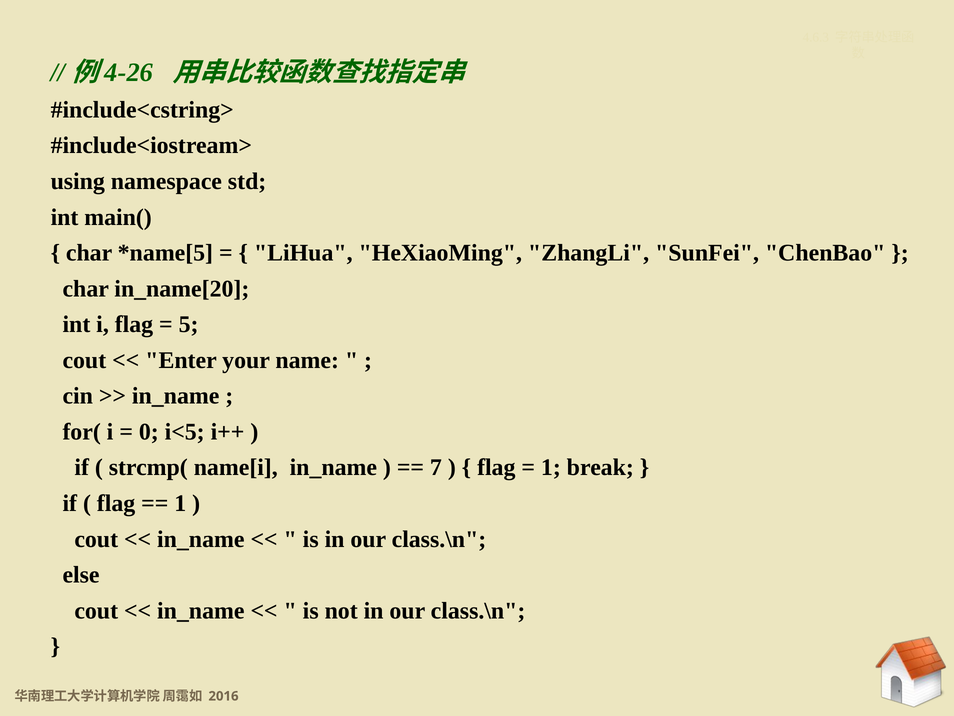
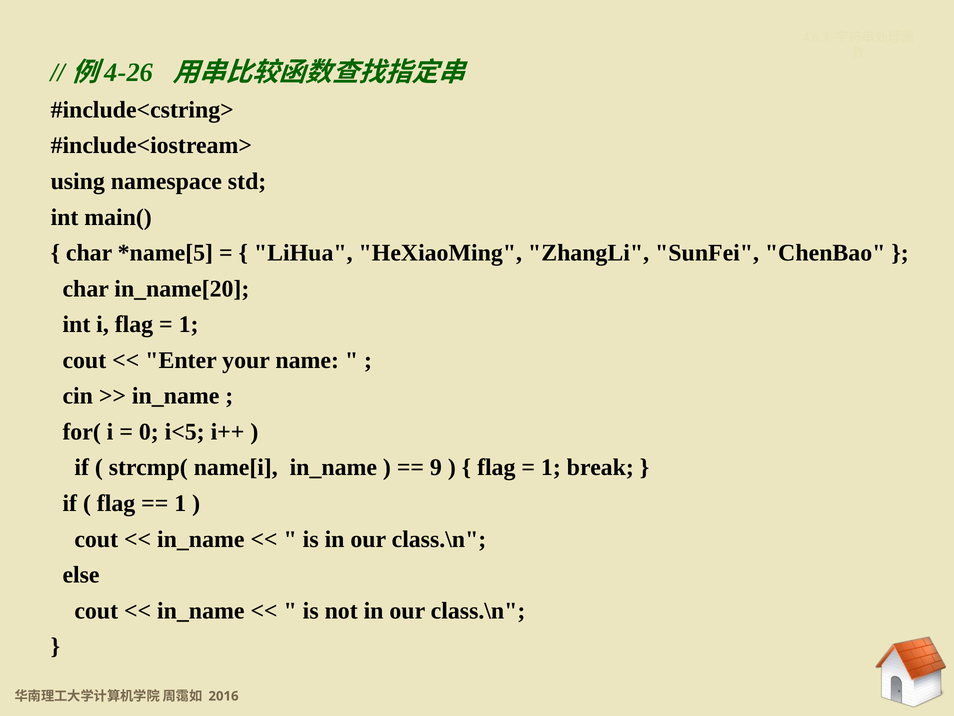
5: 5 -> 1 (189, 324)
7: 7 -> 9 (436, 467)
